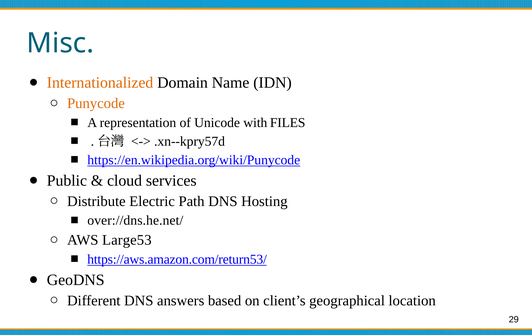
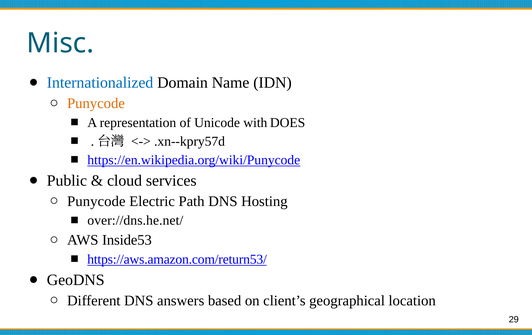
Internationalized colour: orange -> blue (100, 83)
FILES: FILES -> DOES (288, 123)
Distribute: Distribute -> Punycode (96, 201)
Large53: Large53 -> Inside53 (127, 240)
